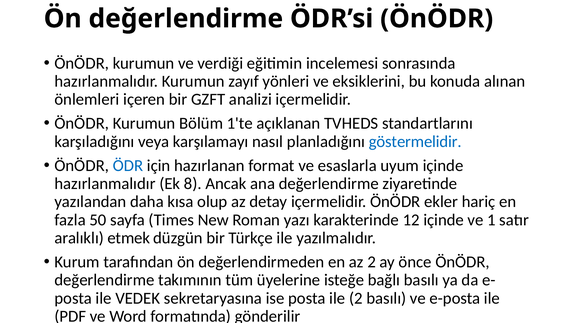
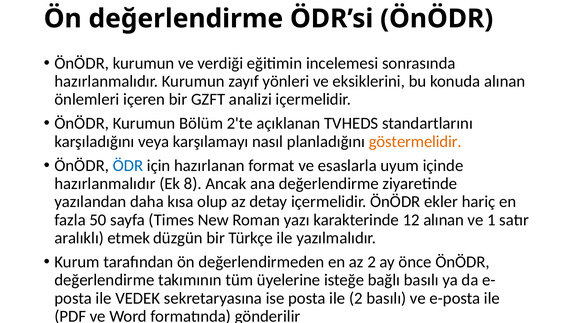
1'te: 1'te -> 2'te (240, 123)
göstermelidir colour: blue -> orange (415, 141)
12 içinde: içinde -> alınan (444, 220)
